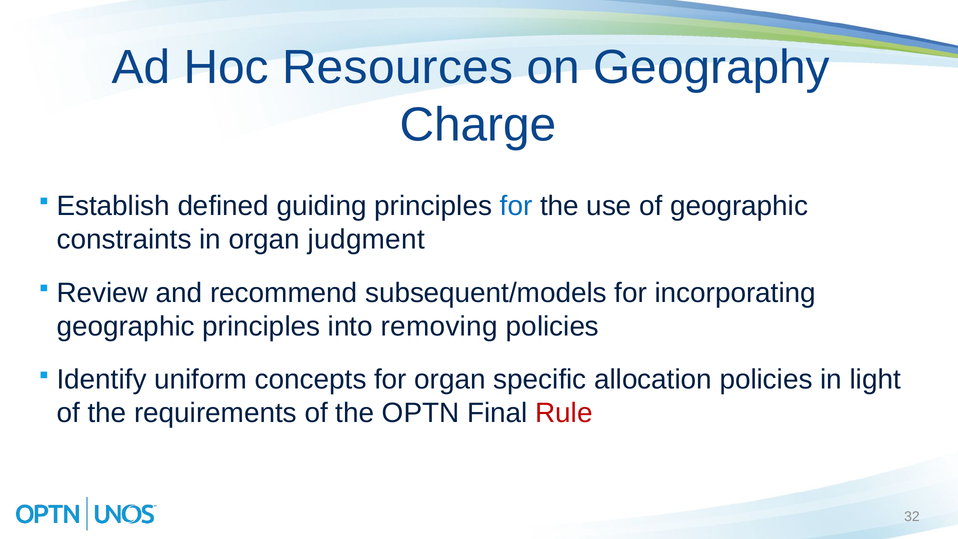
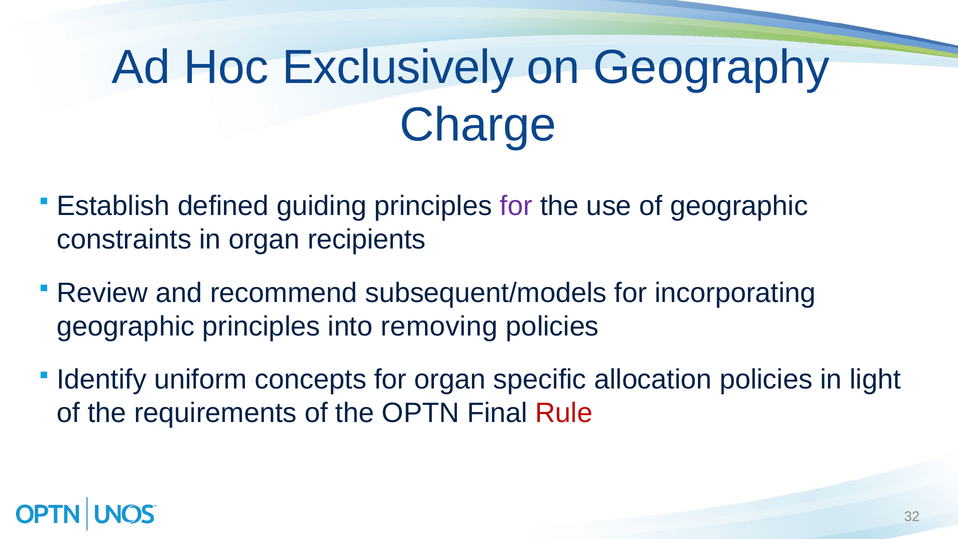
Resources: Resources -> Exclusively (398, 67)
for colour: blue -> purple (516, 206)
judgment: judgment -> recipients (367, 239)
